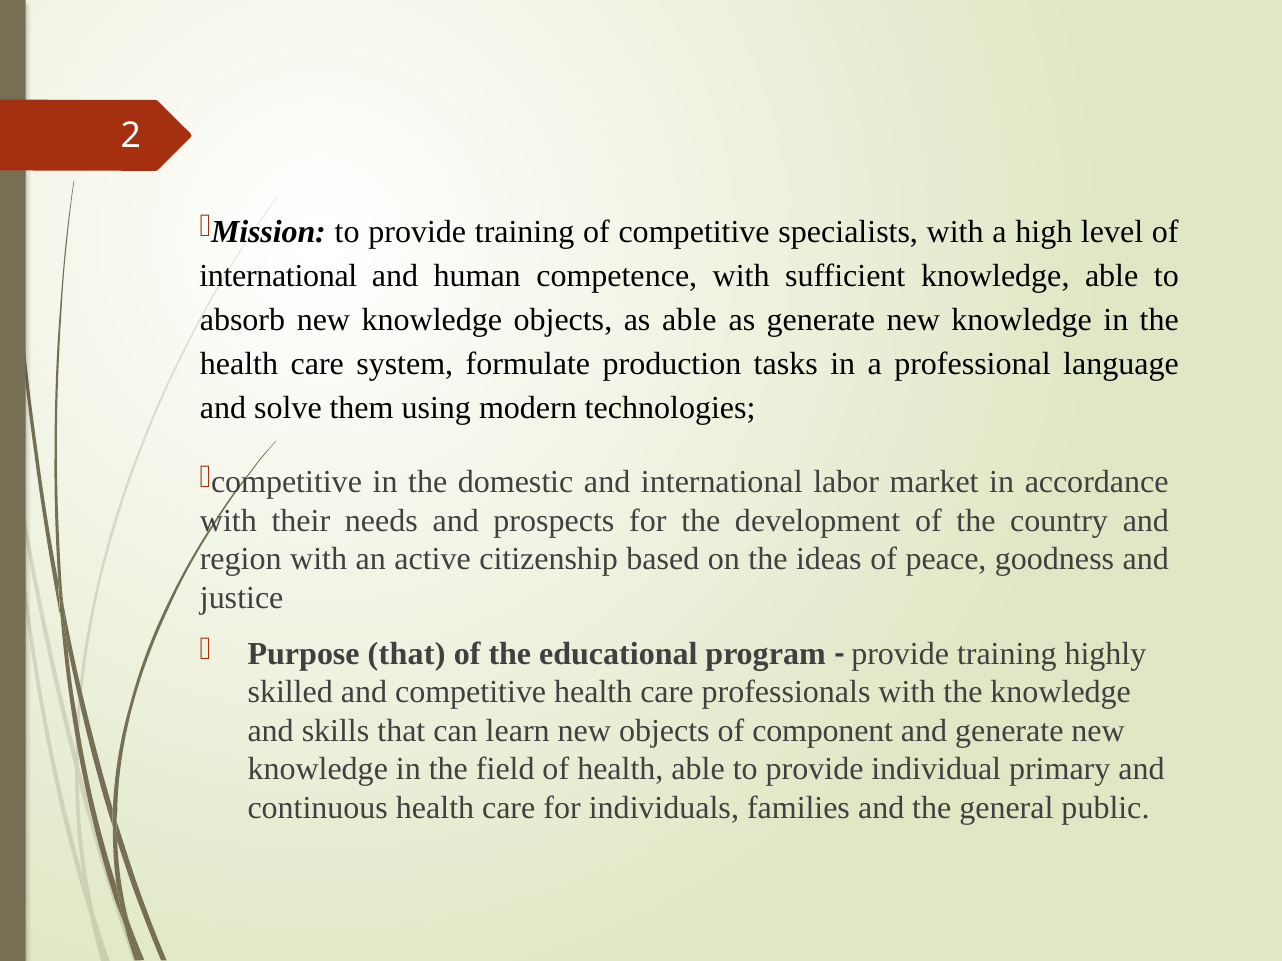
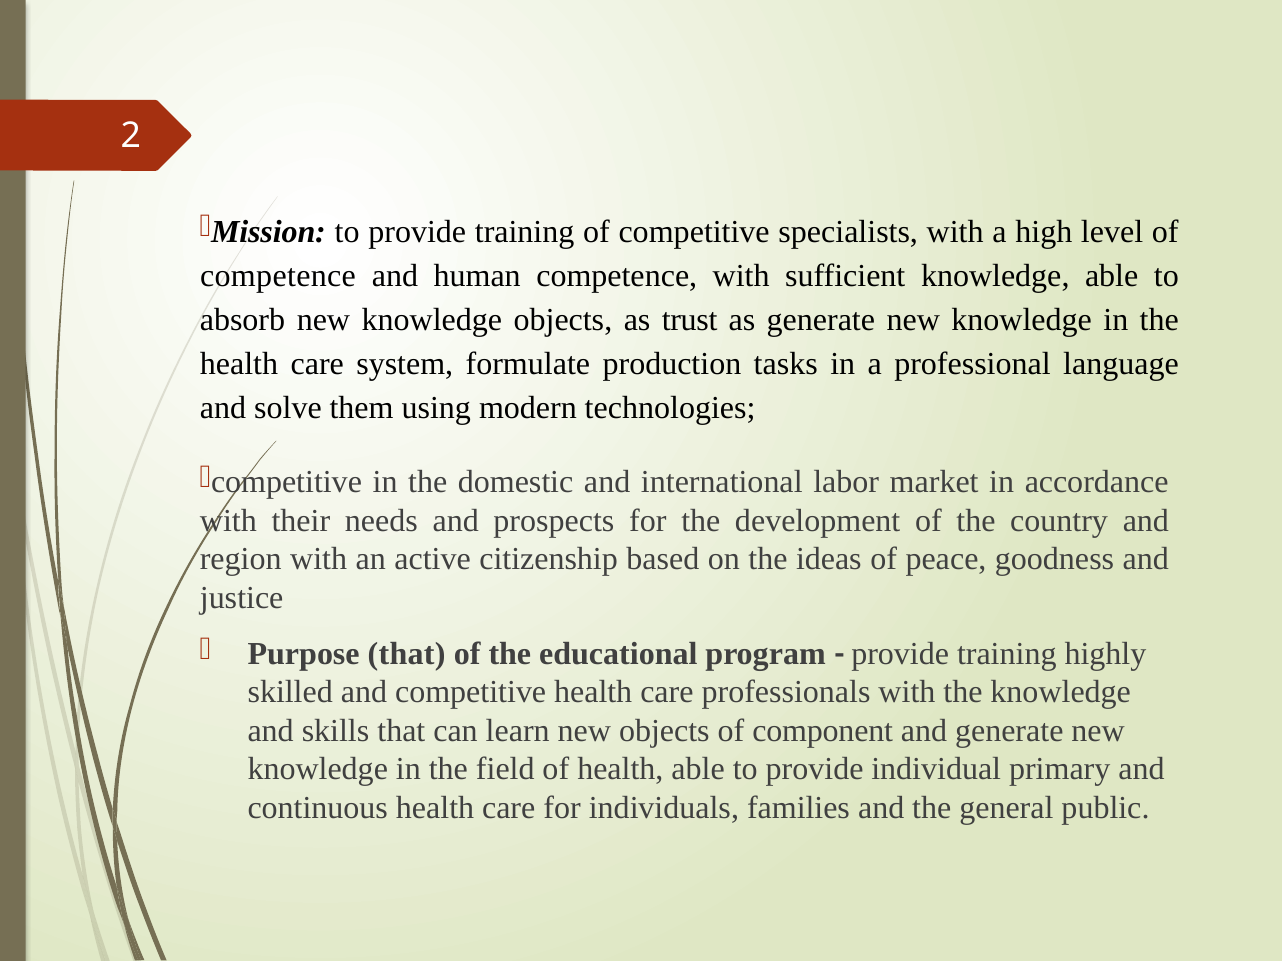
international: international -> competence (278, 276)
as able: able -> trust (690, 320)
